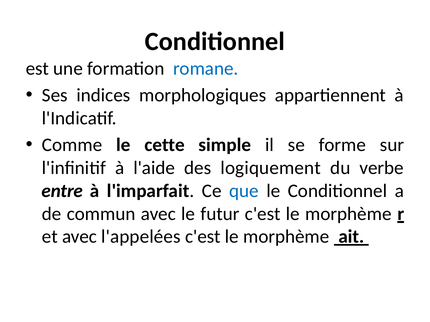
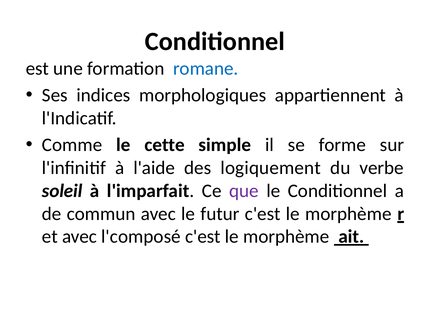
entre: entre -> soleil (62, 191)
que colour: blue -> purple (244, 191)
l'appelées: l'appelées -> l'composé (141, 237)
